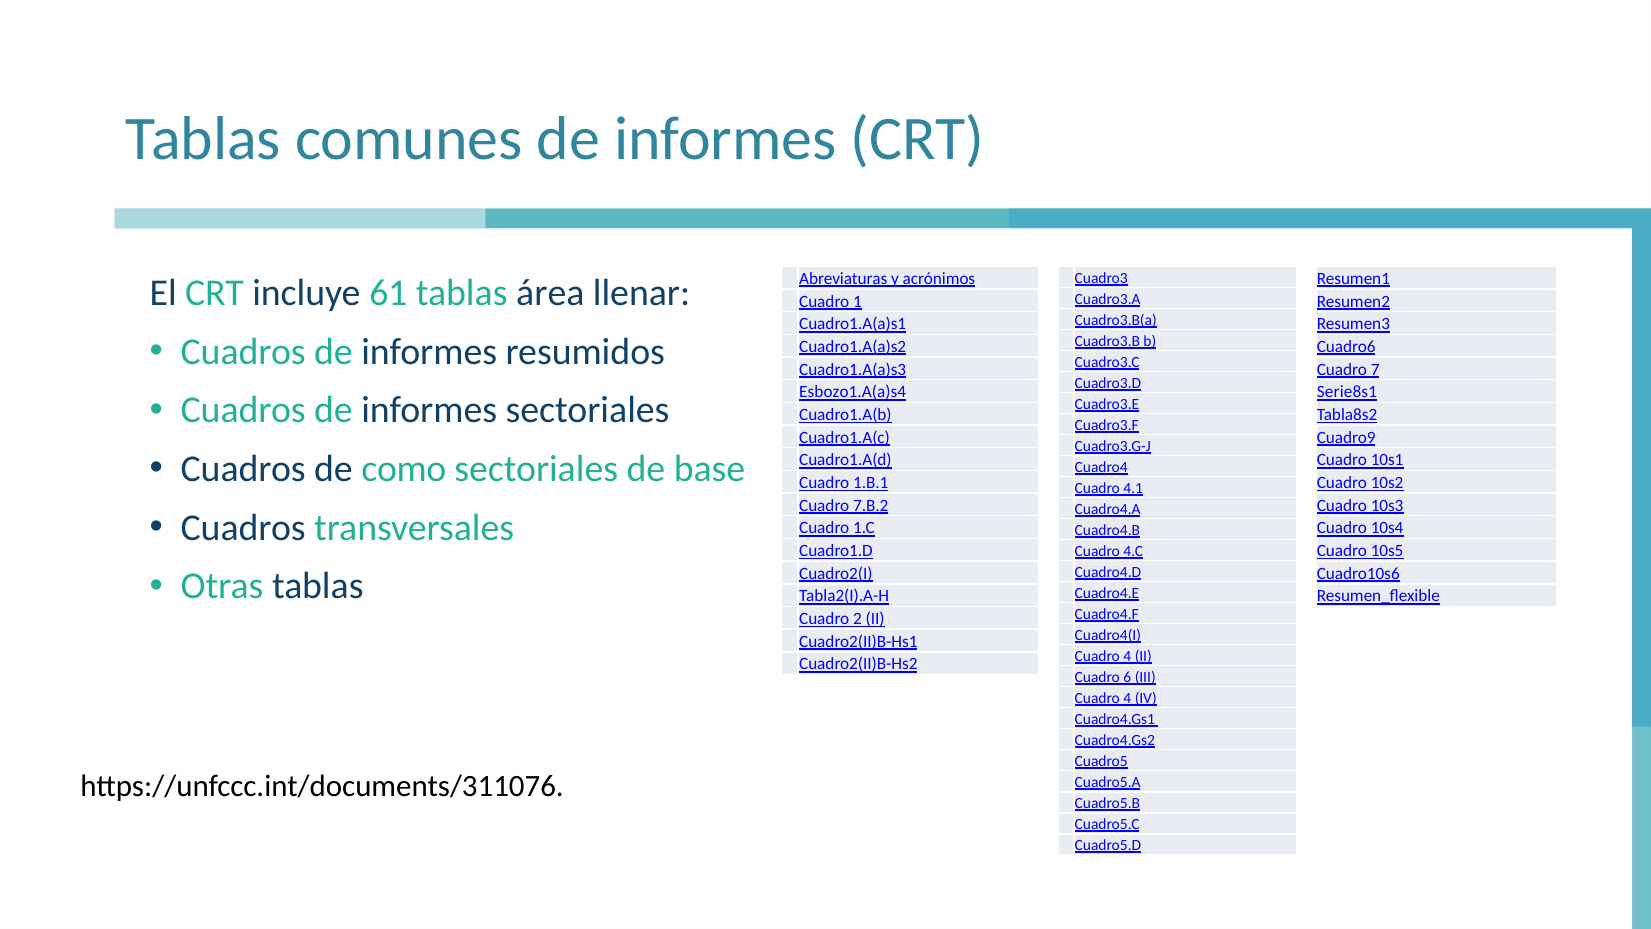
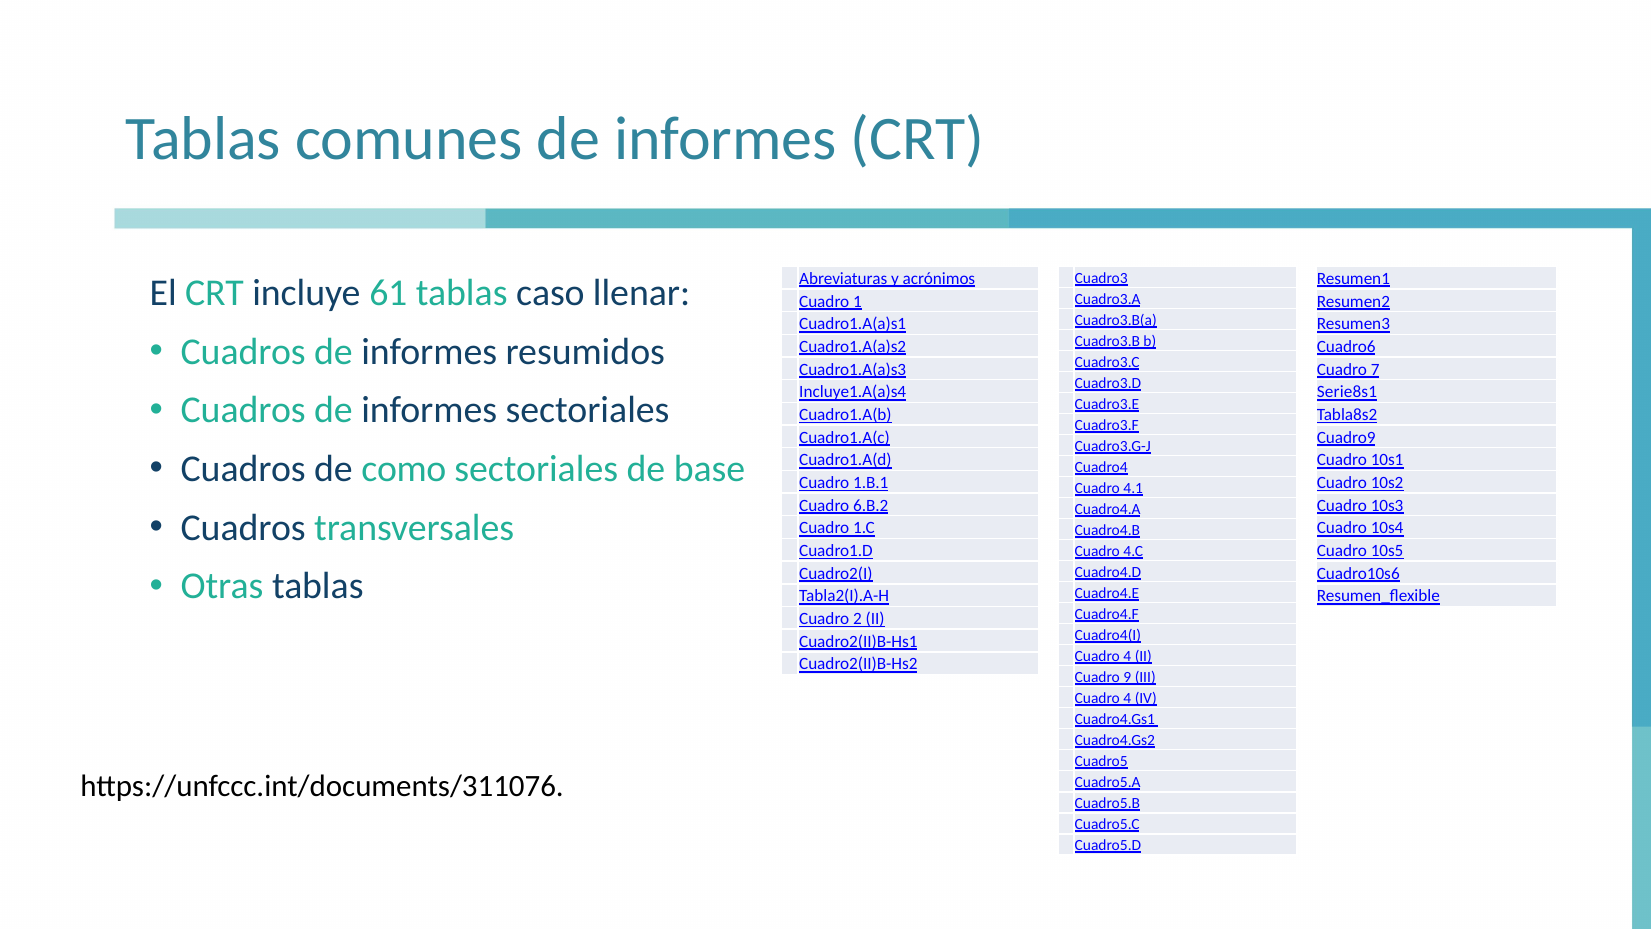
área: área -> caso (550, 293)
Esbozo1.A(a)s4: Esbozo1.A(a)s4 -> Incluye1.A(a)s4 (853, 392)
7.B.2: 7.B.2 -> 6.B.2 (871, 505)
6: 6 -> 9 (1127, 677)
